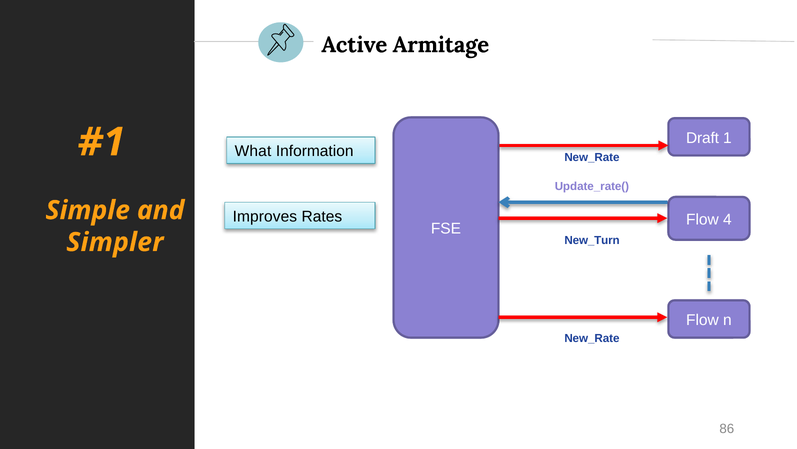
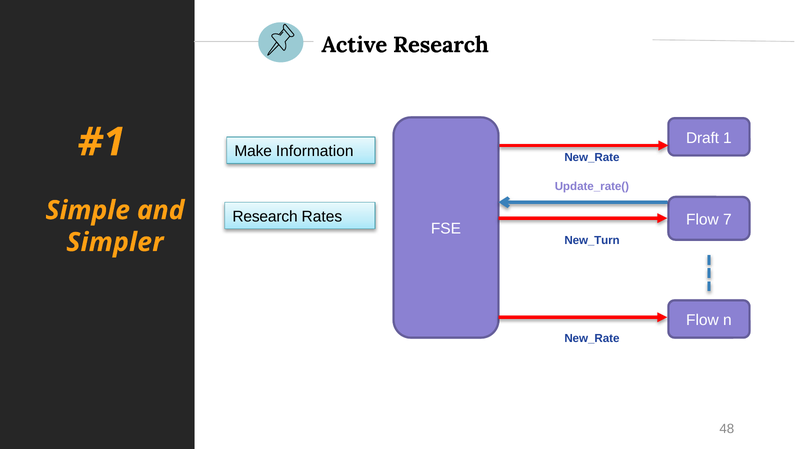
Active Armitage: Armitage -> Research (441, 45)
What: What -> Make (253, 151)
Improves: Improves -> Research (265, 216)
4: 4 -> 7 (727, 219)
86: 86 -> 48 (727, 428)
